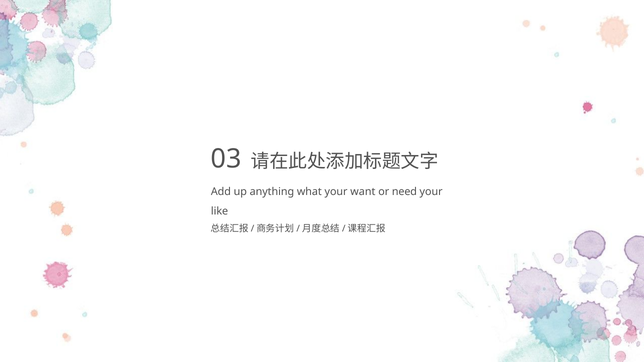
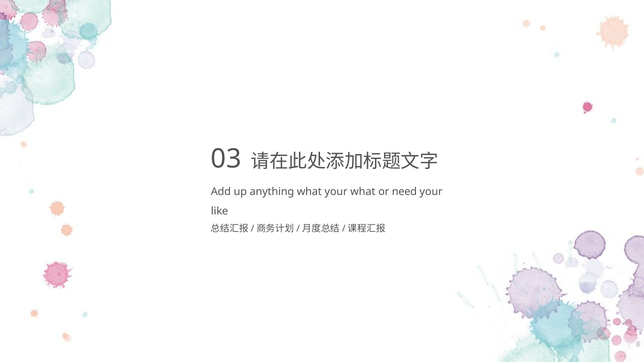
your want: want -> what (363, 192)
